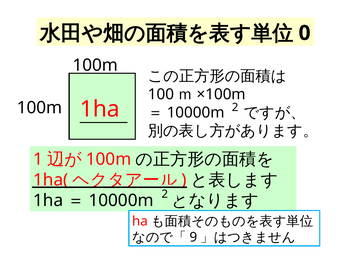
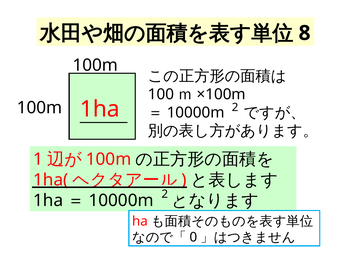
0: 0 -> 8 (305, 33)
9: 9 -> 0 (193, 237)
